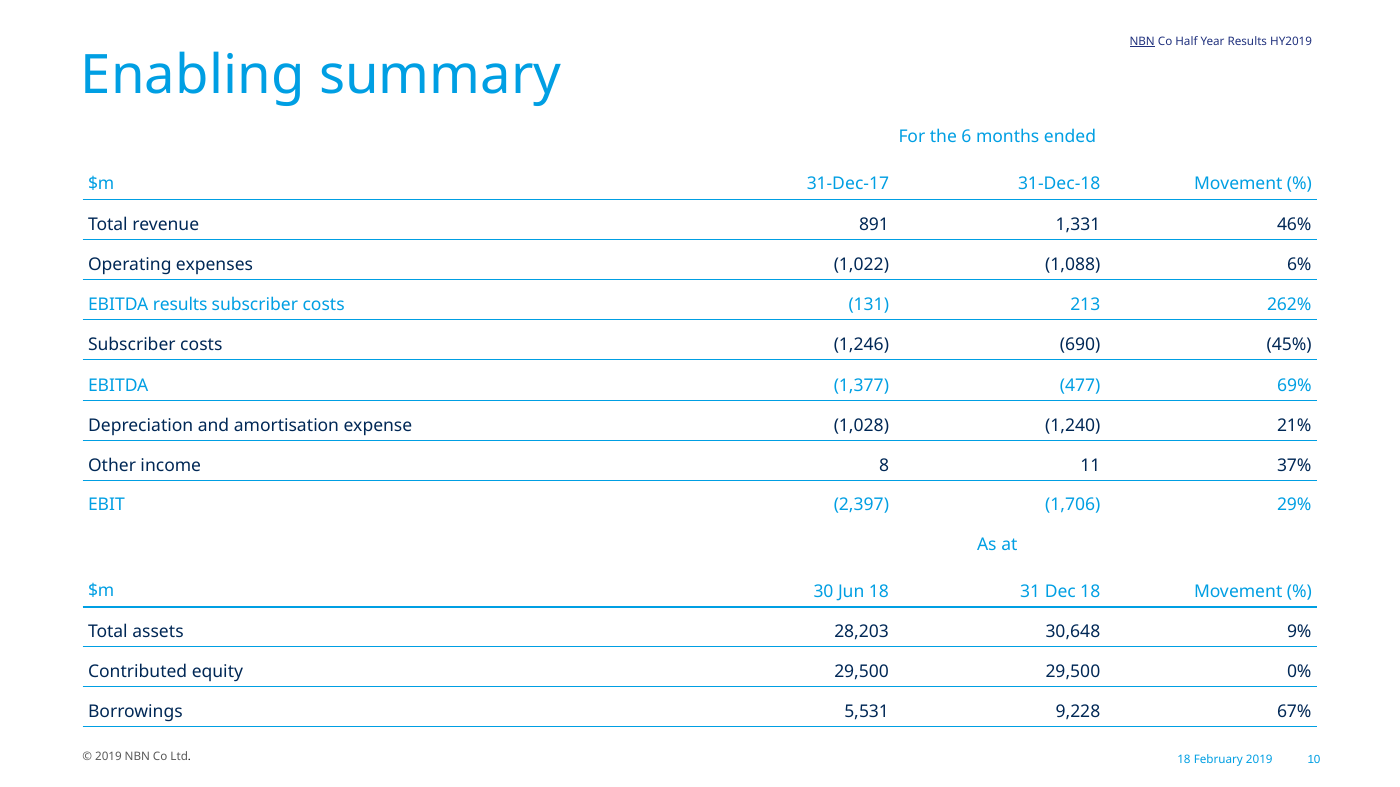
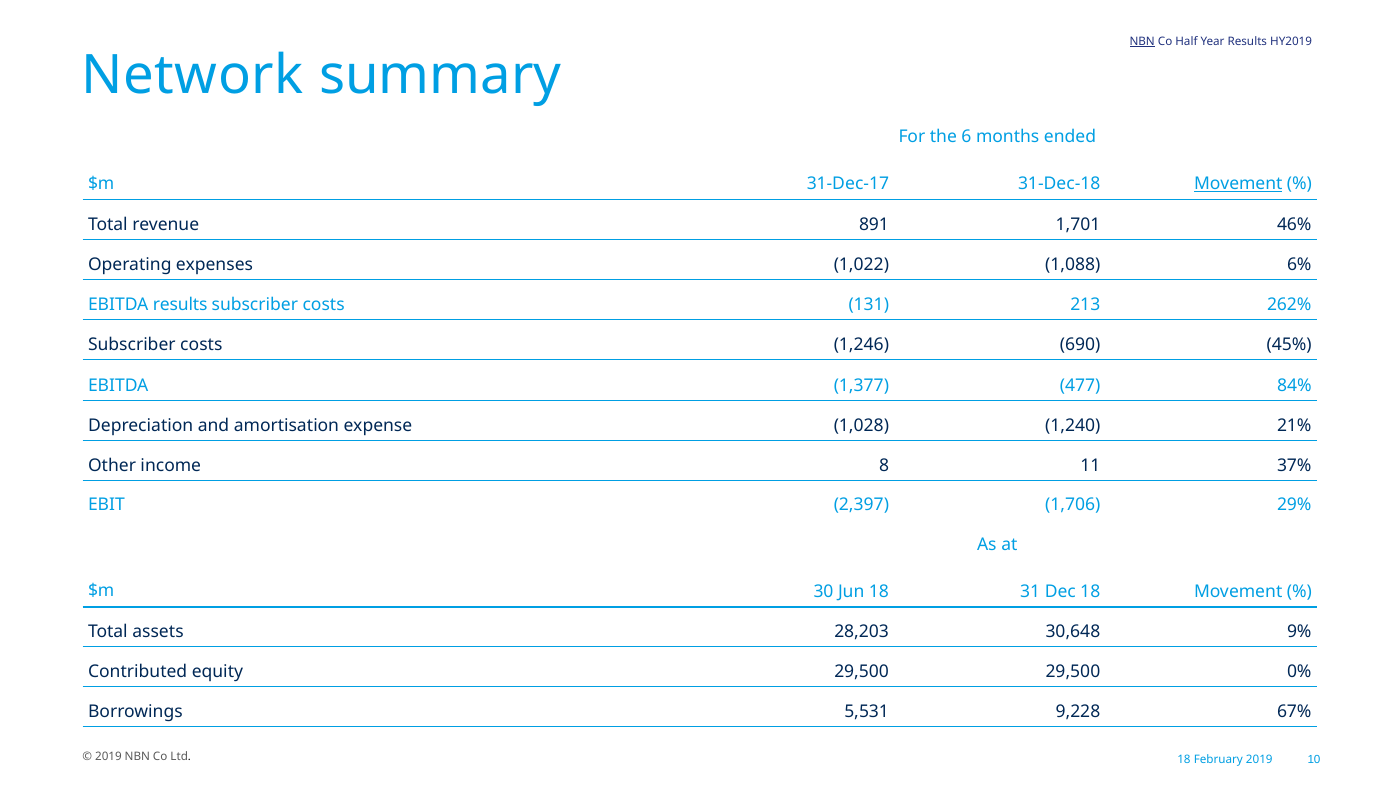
Enabling: Enabling -> Network (193, 76)
Movement underline: none -> present (1238, 184)
1,331: 1,331 -> 1,701 (1078, 224)
69%: 69% -> 84% (1294, 386)
